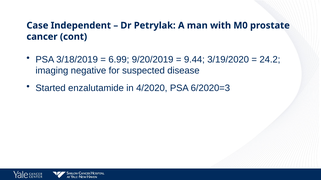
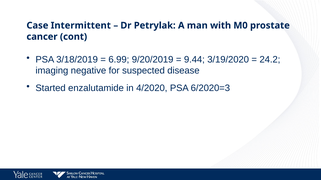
Independent: Independent -> Intermittent (81, 26)
